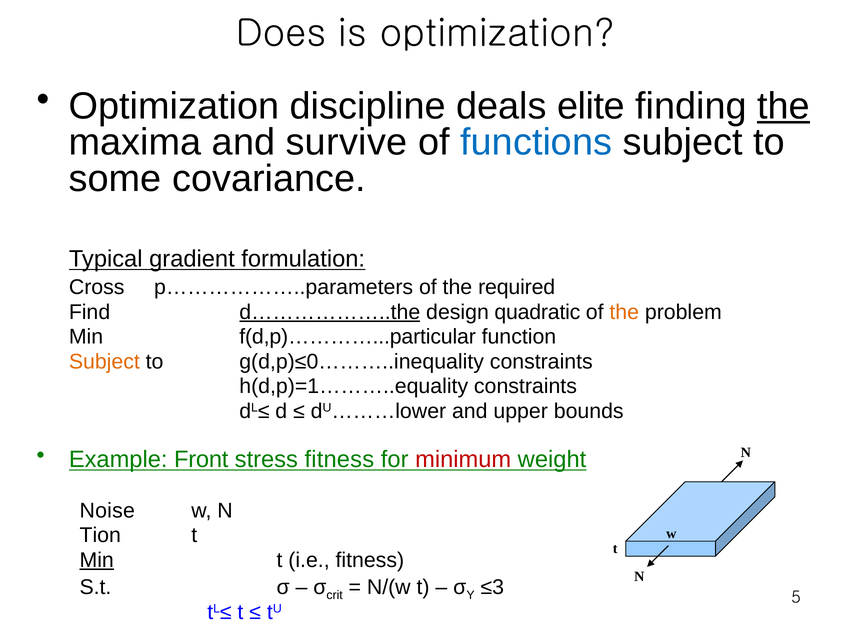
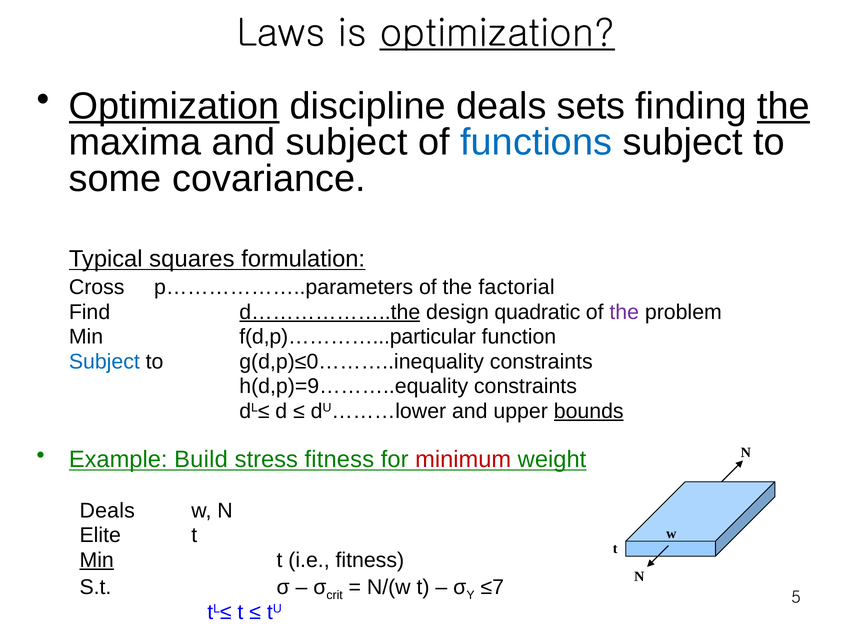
Does: Does -> Laws (281, 33)
optimization underline: none -> present (497, 33)
Optimization underline: none -> present (174, 106)
elite: elite -> sets (591, 106)
and survive: survive -> subject (347, 142)
gradient: gradient -> squares (192, 259)
required: required -> factorial (516, 287)
the colour: orange -> purple (624, 312)
Subject colour: orange -> blue (104, 362)
h(d,p)=1………..equality: h(d,p)=1………..equality -> h(d,p)=9………..equality (354, 386)
bounds underline: none -> present (589, 411)
Front: Front -> Build (201, 460)
Noise: Noise -> Deals (107, 511)
Tion: Tion -> Elite (100, 535)
≤3: ≤3 -> ≤7 (492, 587)
